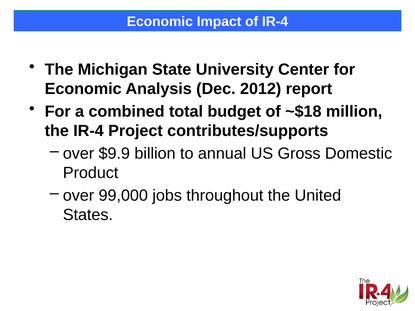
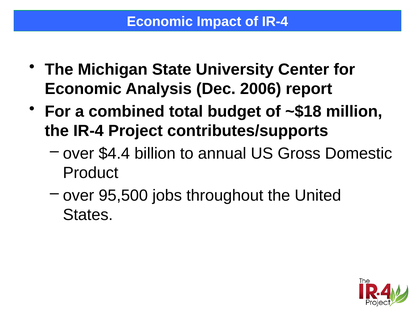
2012: 2012 -> 2006 (261, 89)
$9.9: $9.9 -> $4.4 (114, 154)
99,000: 99,000 -> 95,500 (123, 196)
